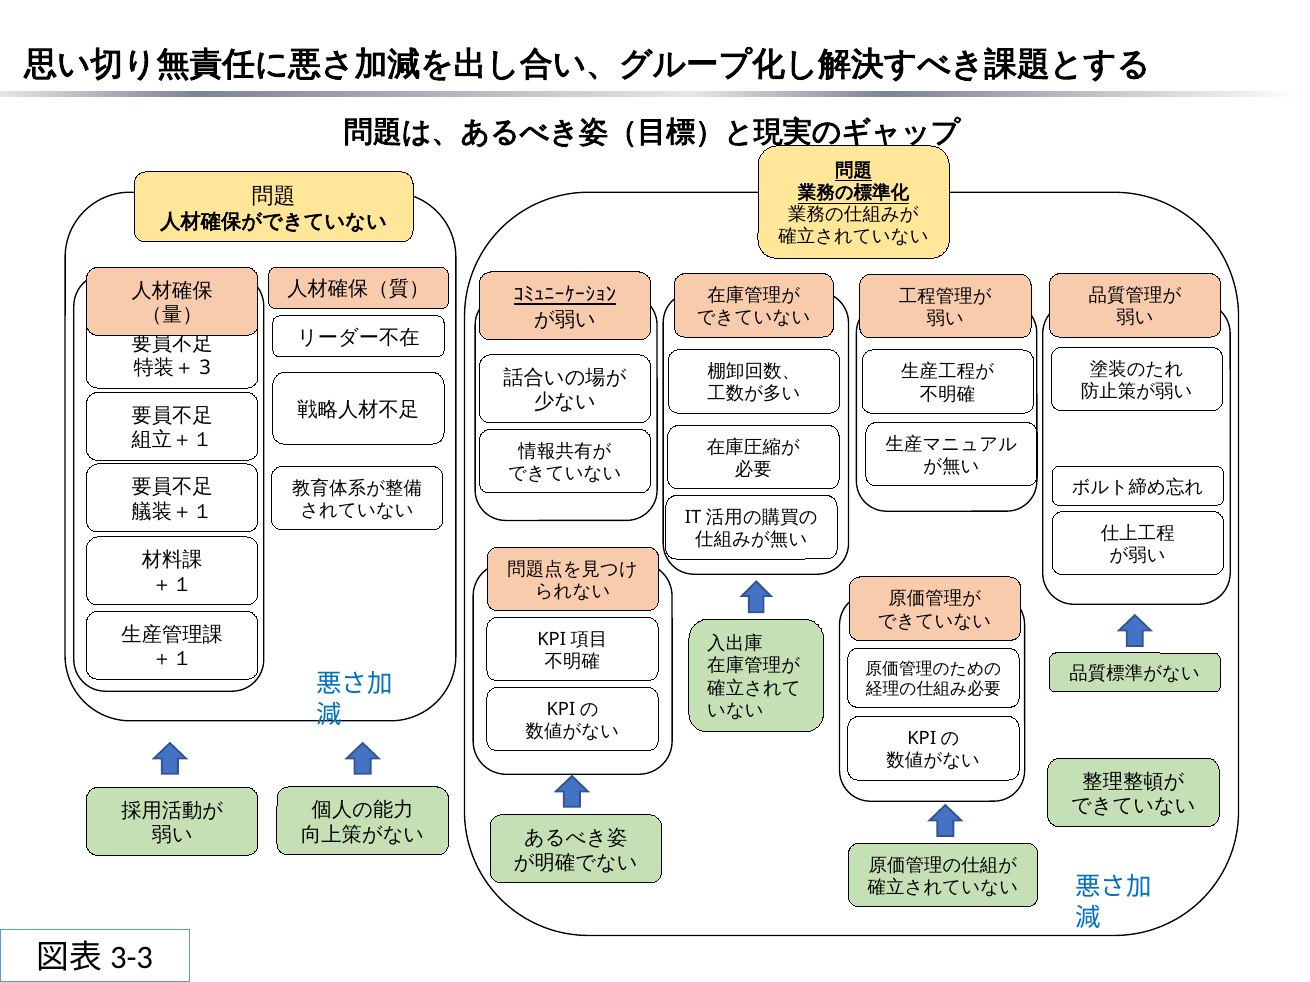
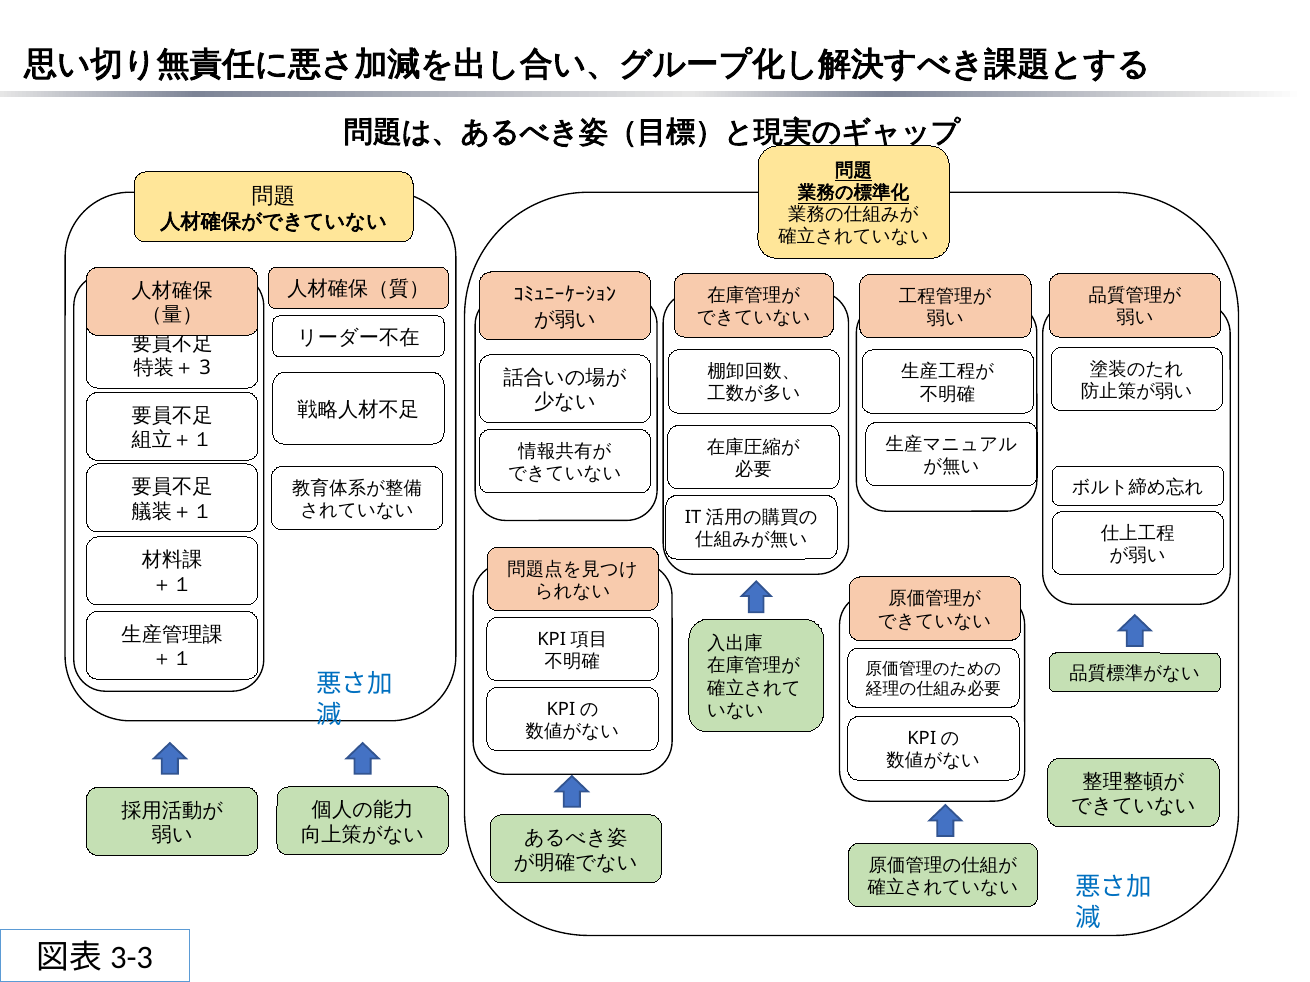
ｺﾐｭﾆｰｹｰｼｮﾝ underline: present -> none (565, 295)
